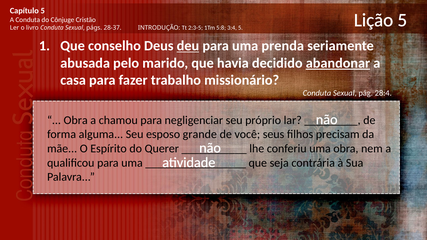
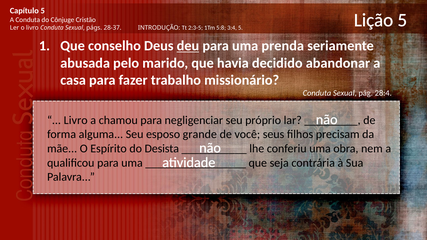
abandonar underline: present -> none (338, 63)
Obra: Obra -> Livro (76, 120)
Querer: Querer -> Desista (162, 149)
